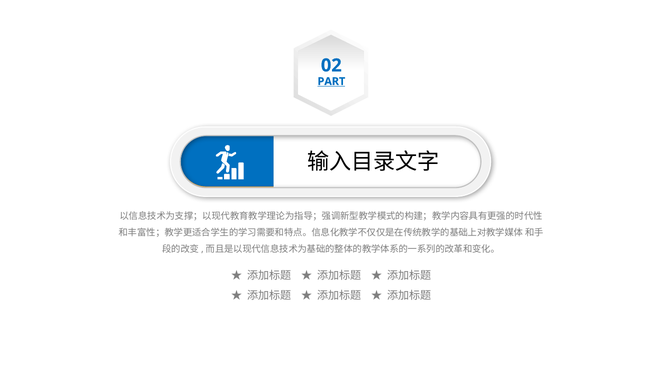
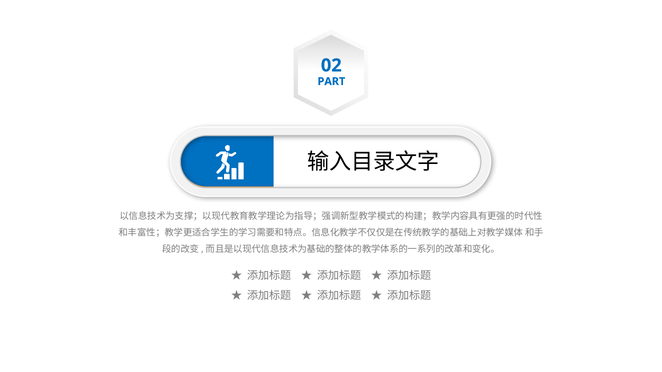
PART underline: present -> none (331, 82)
